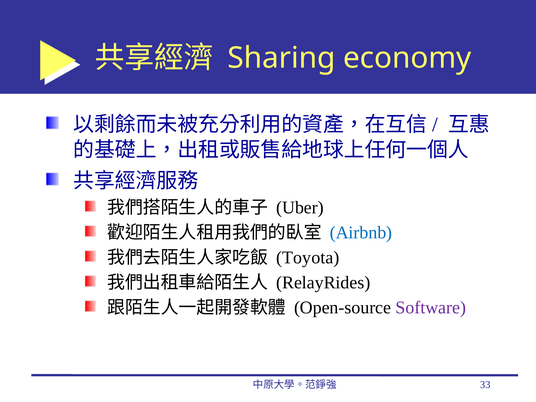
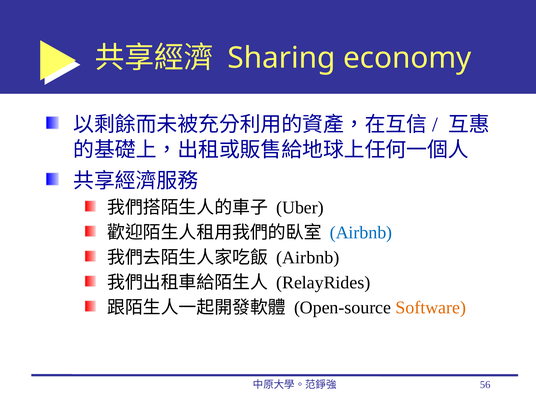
Toyota: Toyota -> Airbnb (308, 258)
Software colour: purple -> orange (431, 308)
33: 33 -> 56 (485, 385)
